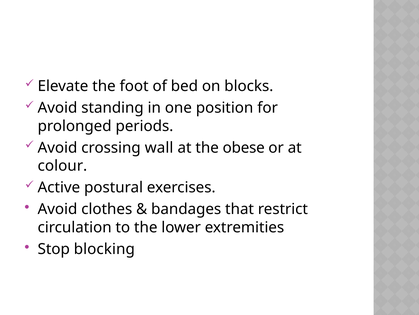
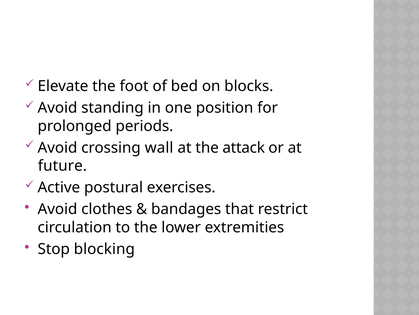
obese: obese -> attack (244, 147)
colour: colour -> future (62, 166)
